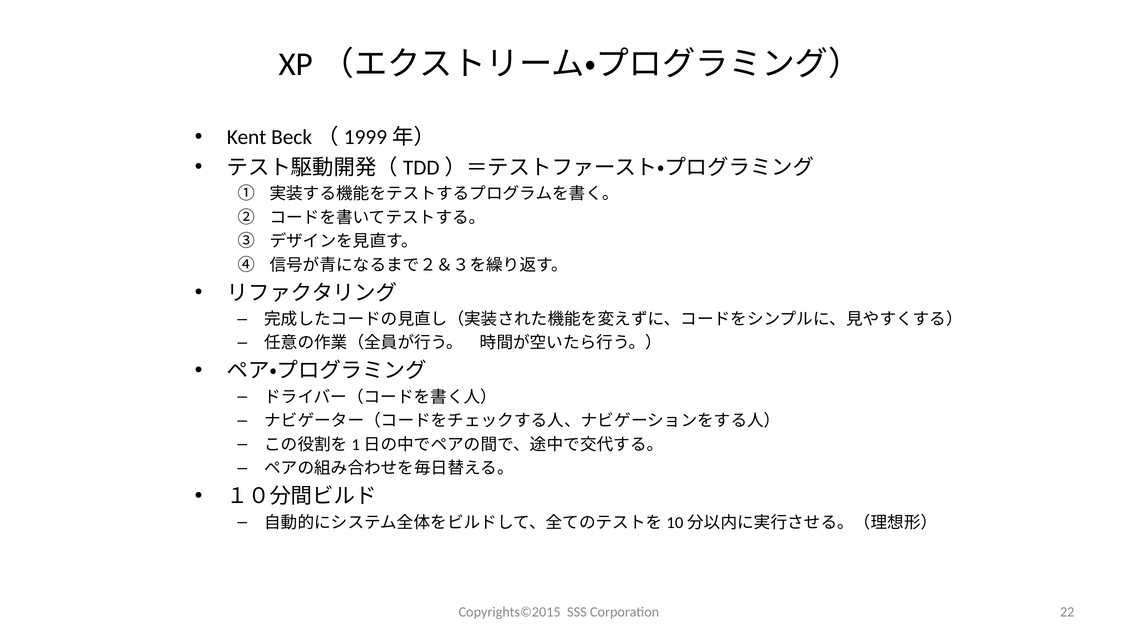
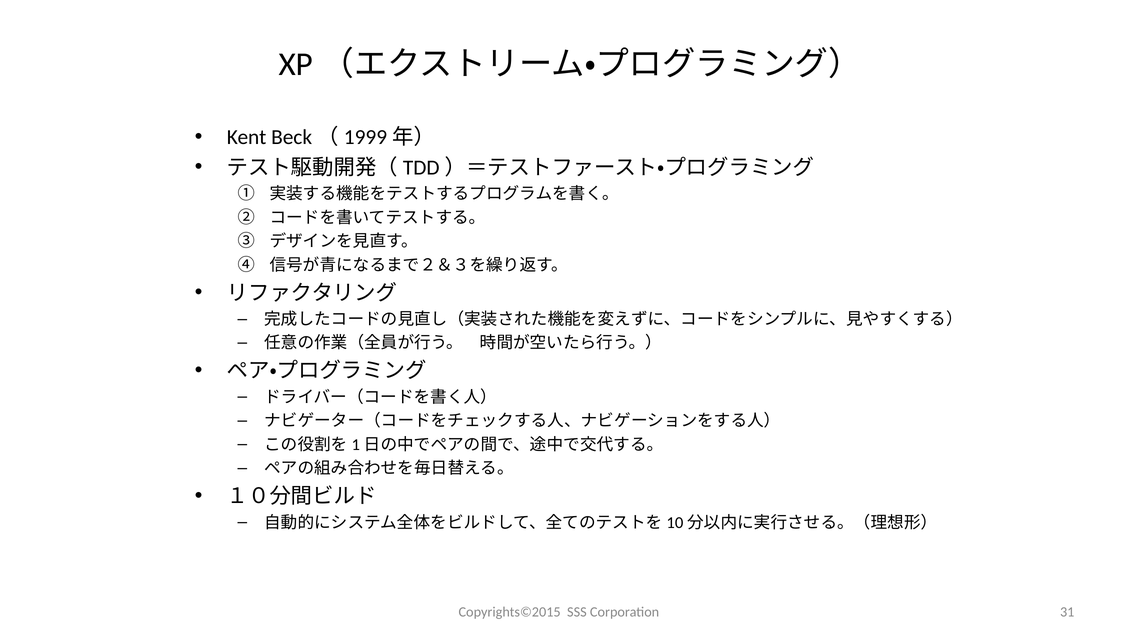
22: 22 -> 31 (1067, 612)
